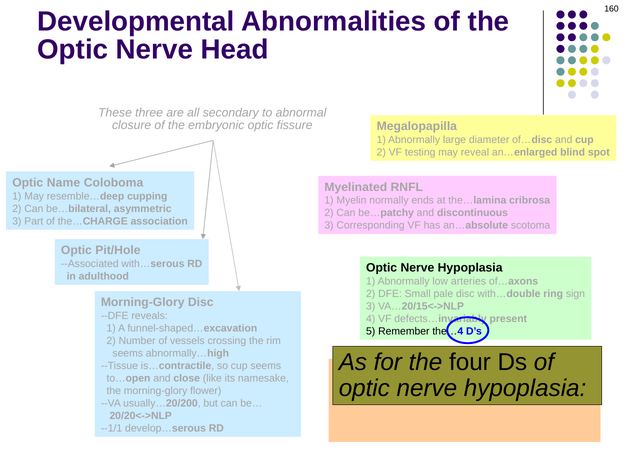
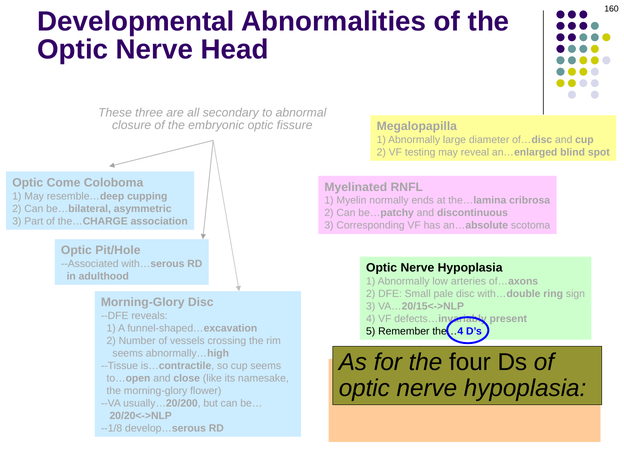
Name: Name -> Come (64, 183)
--1/1: --1/1 -> --1/8 (112, 428)
